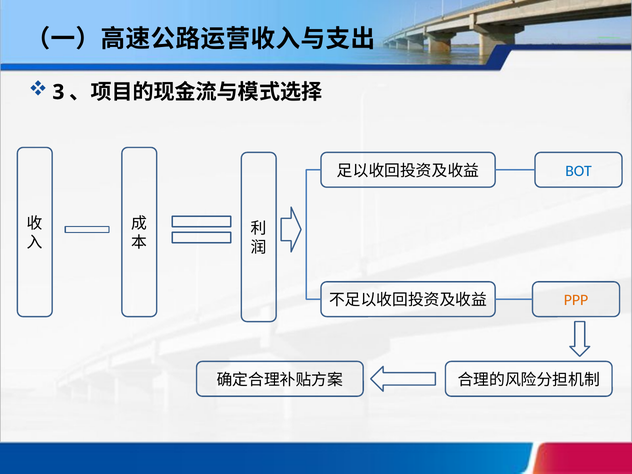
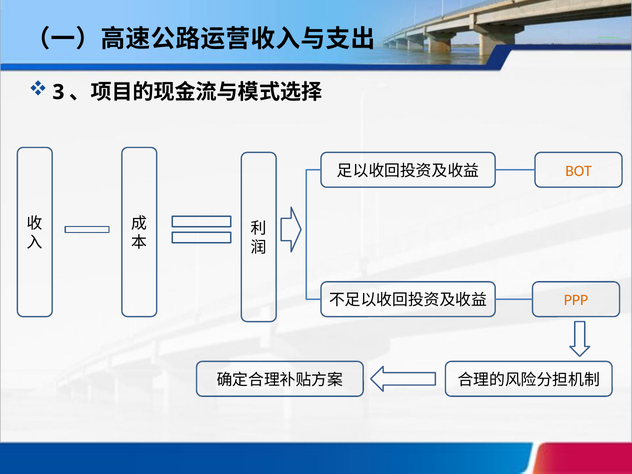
BOT colour: blue -> orange (579, 171)
